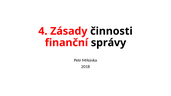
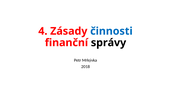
činnosti colour: black -> blue (111, 31)
